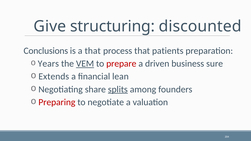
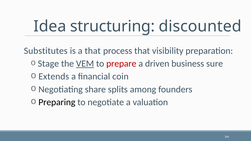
Give: Give -> Idea (50, 26)
Conclusions: Conclusions -> Substitutes (46, 51)
patients: patients -> visibility (168, 51)
Years: Years -> Stage (48, 64)
lean: lean -> coin (120, 77)
splits underline: present -> none (118, 89)
Preparing colour: red -> black (57, 102)
